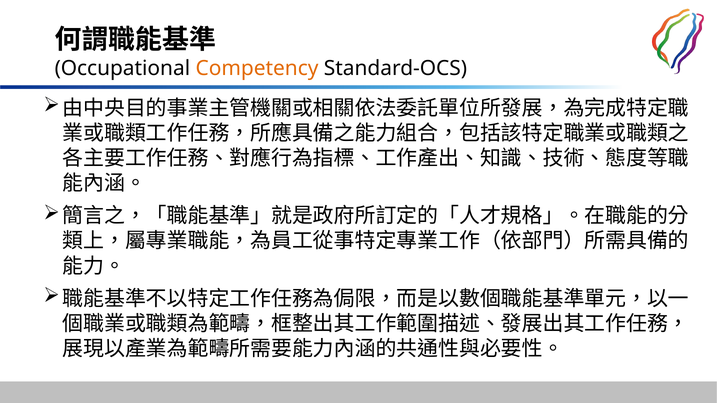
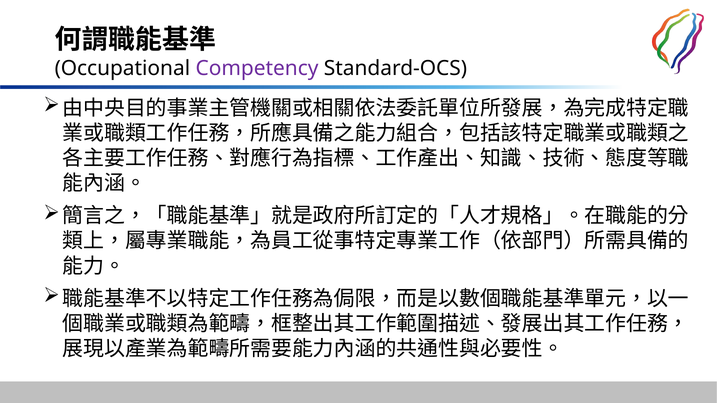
Competency colour: orange -> purple (257, 68)
